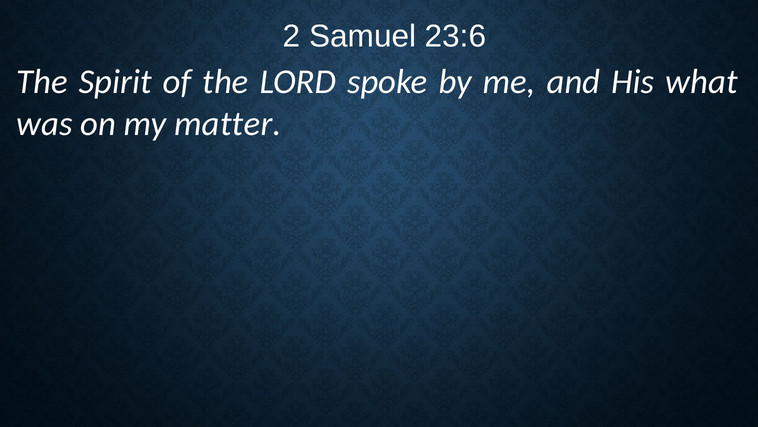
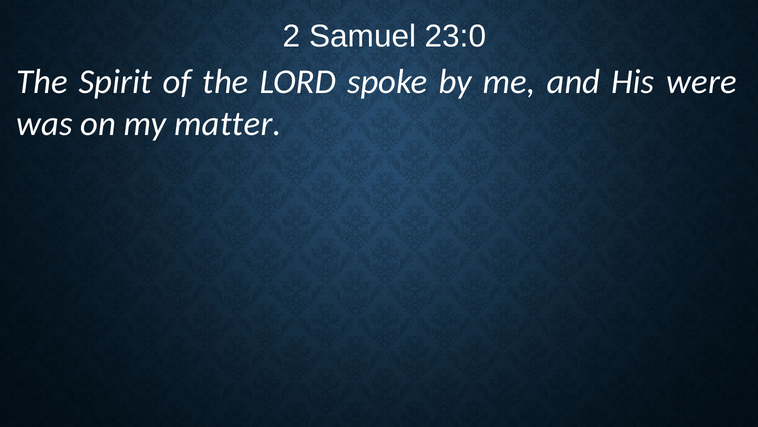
23:6: 23:6 -> 23:0 (456, 36)
what: what -> were (702, 82)
